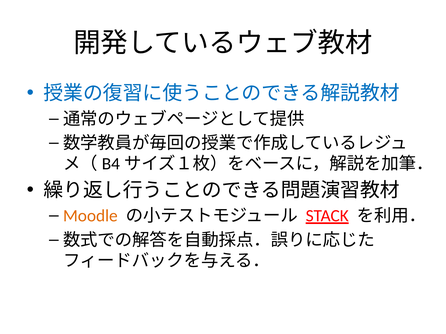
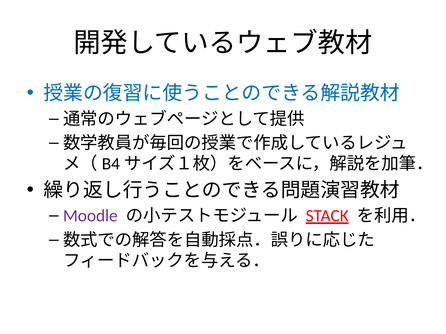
Moodle colour: orange -> purple (90, 216)
